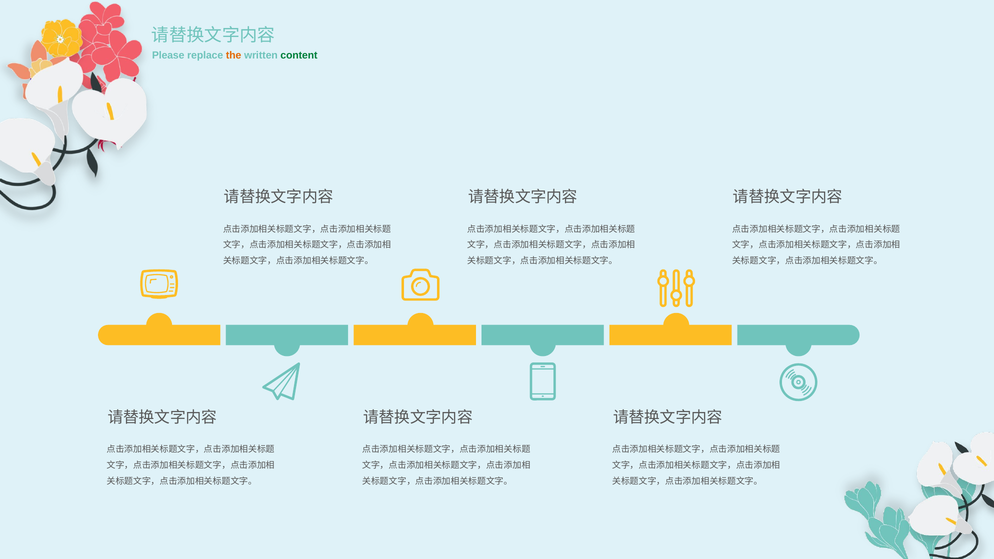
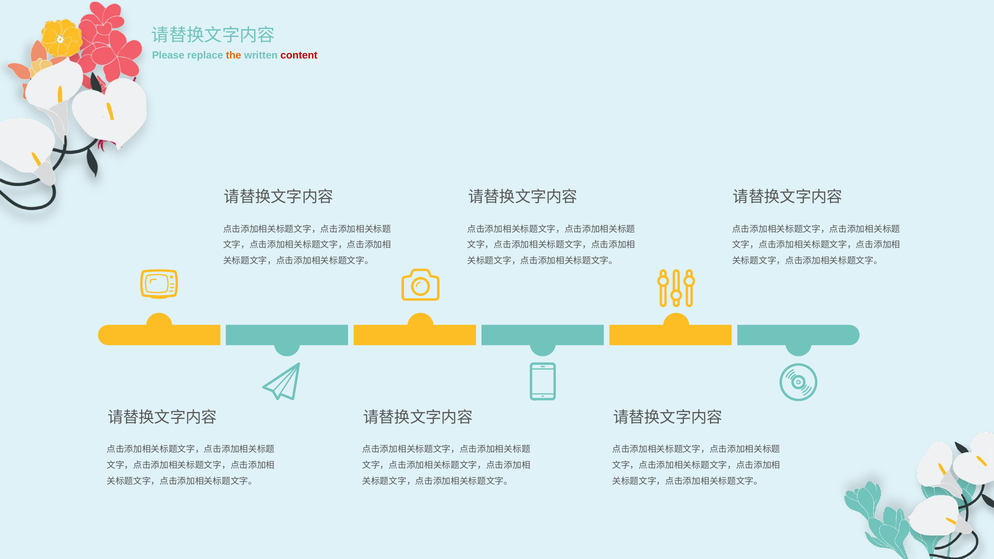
content colour: green -> red (299, 55)
